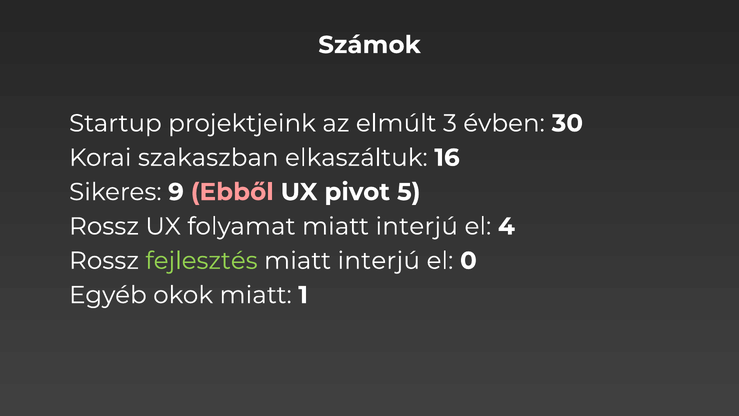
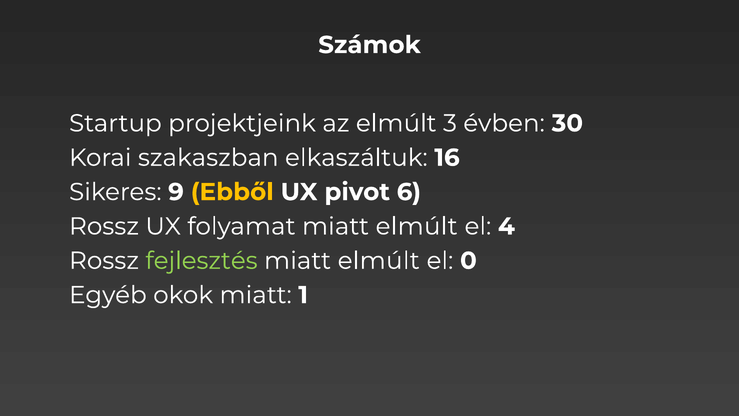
Ebből colour: pink -> yellow (232, 192)
5: 5 -> 6 (409, 192)
folyamat miatt interjú: interjú -> elmúlt (417, 226)
interjú: interjú -> elmúlt (379, 261)
